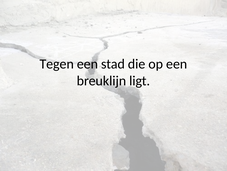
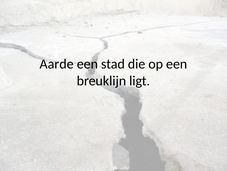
Tegen: Tegen -> Aarde (57, 64)
